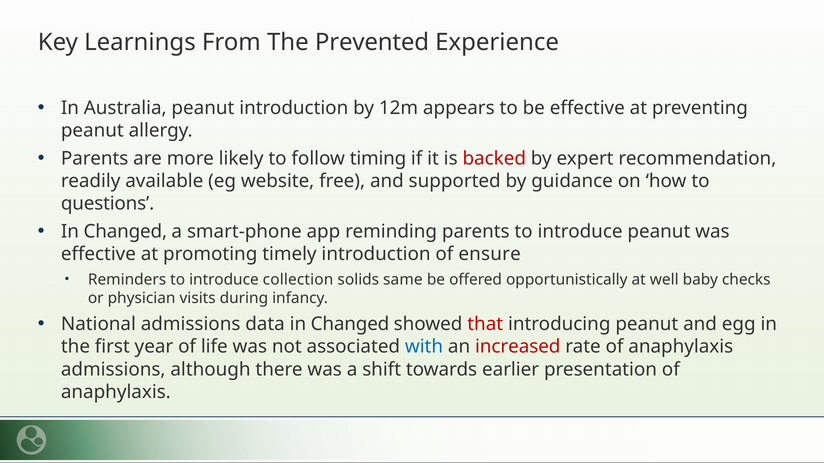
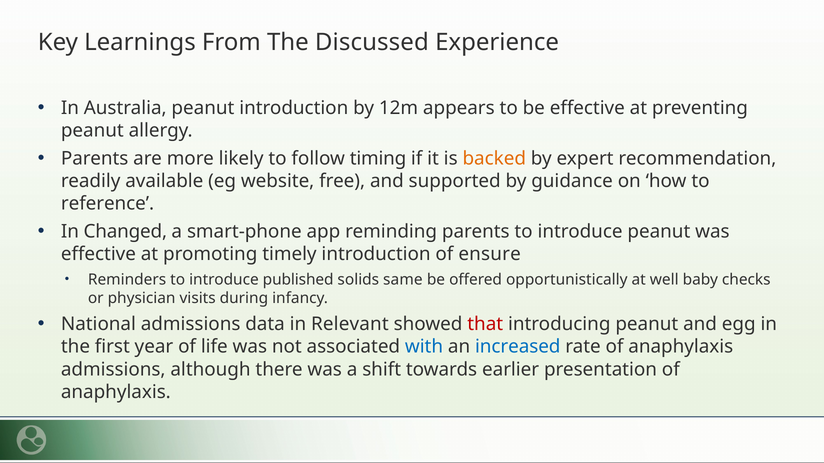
Prevented: Prevented -> Discussed (372, 42)
backed colour: red -> orange (494, 159)
questions: questions -> reference (108, 204)
collection: collection -> published (298, 280)
data in Changed: Changed -> Relevant (350, 324)
increased colour: red -> blue (518, 347)
